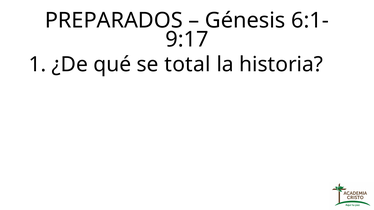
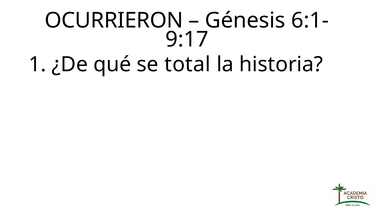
PREPARADOS: PREPARADOS -> OCURRIERON (114, 21)
